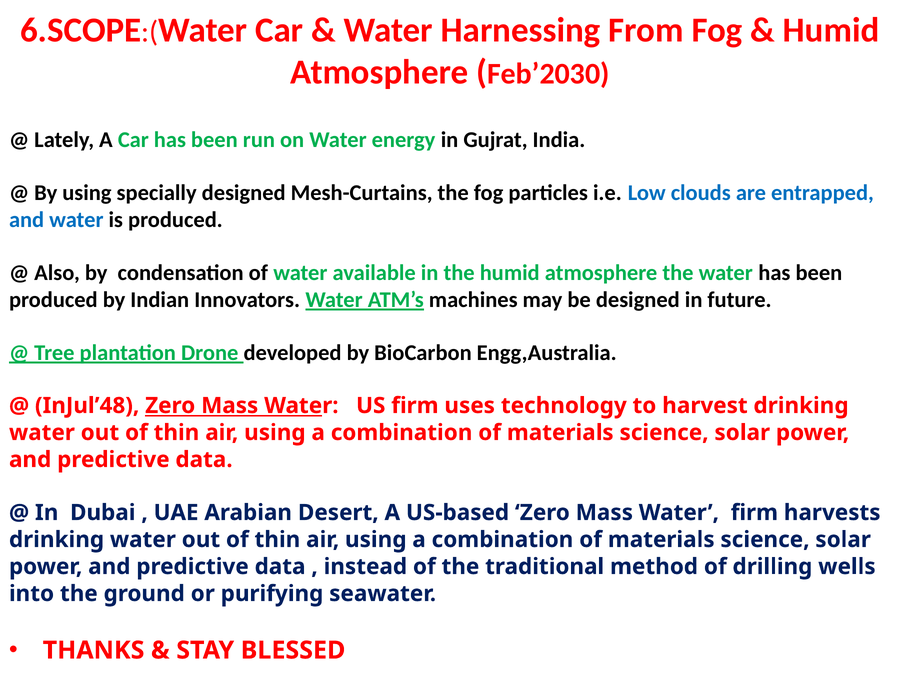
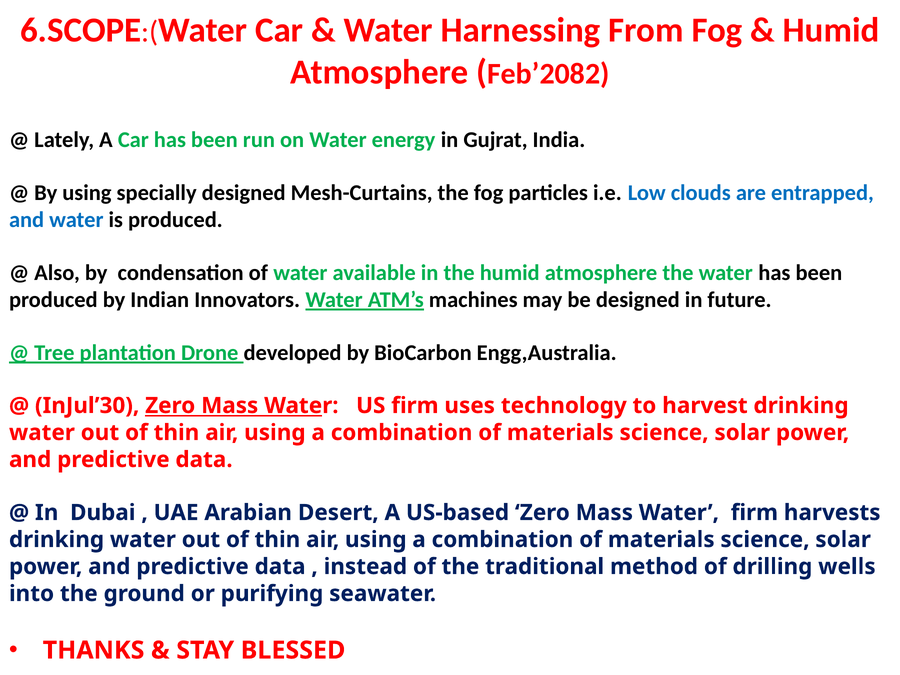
Feb’2030: Feb’2030 -> Feb’2082 (548, 74)
InJul’48: InJul’48 -> InJul’30 (87, 406)
